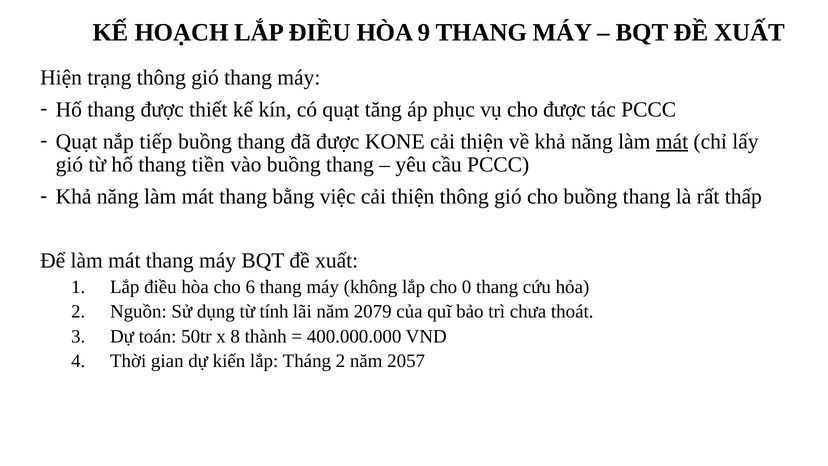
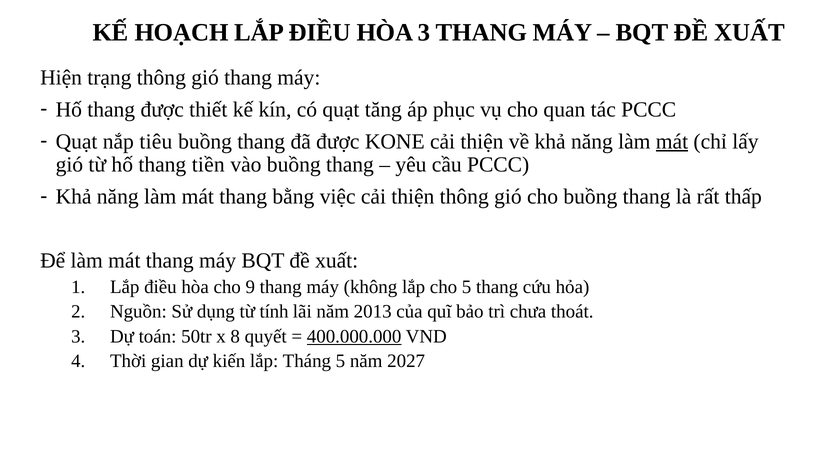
HÒA 9: 9 -> 3 (424, 32)
cho được: được -> quan (564, 110)
tiếp: tiếp -> tiêu (156, 141)
6: 6 -> 9 (250, 287)
cho 0: 0 -> 5 (467, 287)
2079: 2079 -> 2013 (373, 311)
thành: thành -> quyết (266, 336)
400.000.000 underline: none -> present (354, 336)
Tháng 2: 2 -> 5 (340, 361)
2057: 2057 -> 2027 (406, 361)
